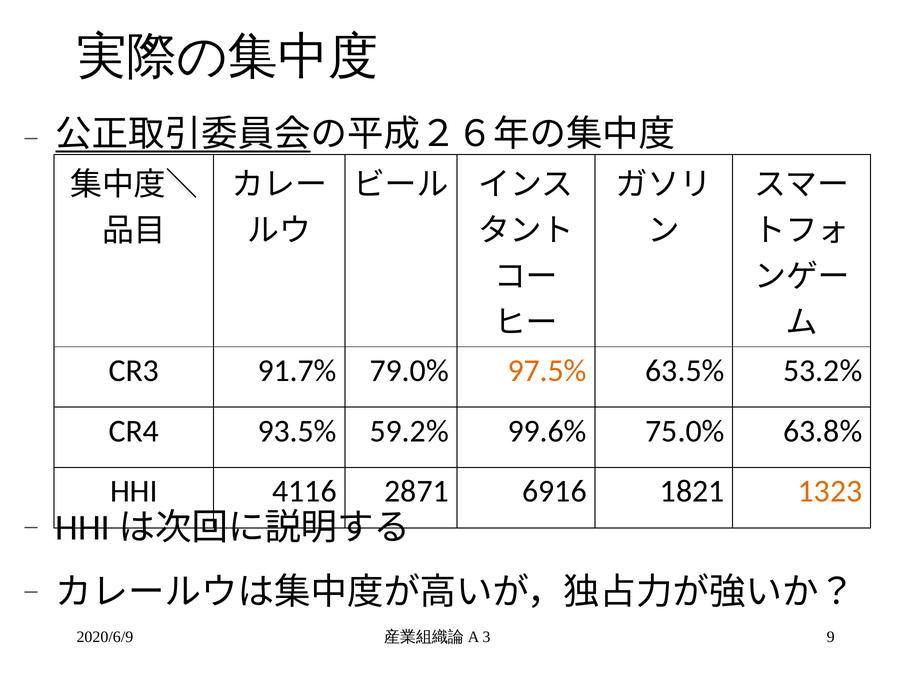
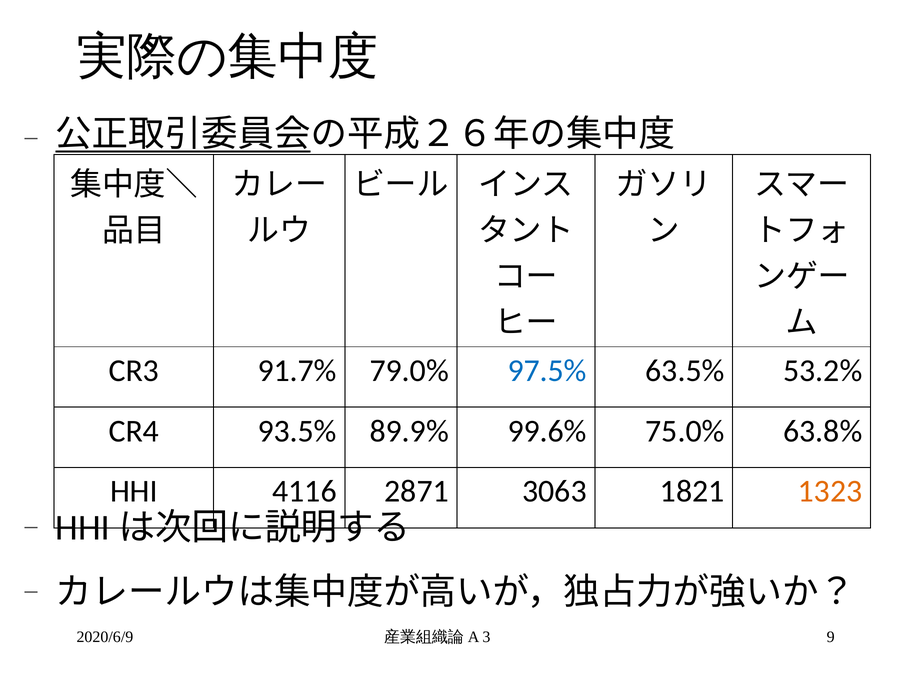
97.5% colour: orange -> blue (547, 371)
59.2%: 59.2% -> 89.9% (409, 431)
6916: 6916 -> 3063 (554, 492)
